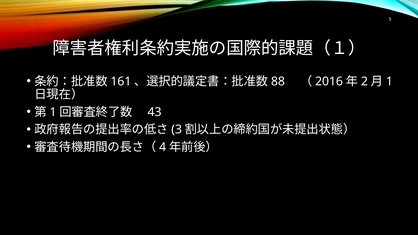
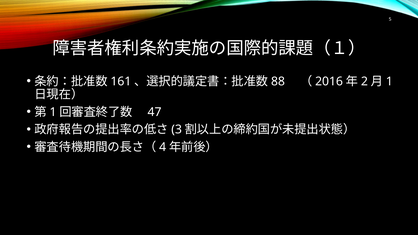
43: 43 -> 47 (155, 112)
